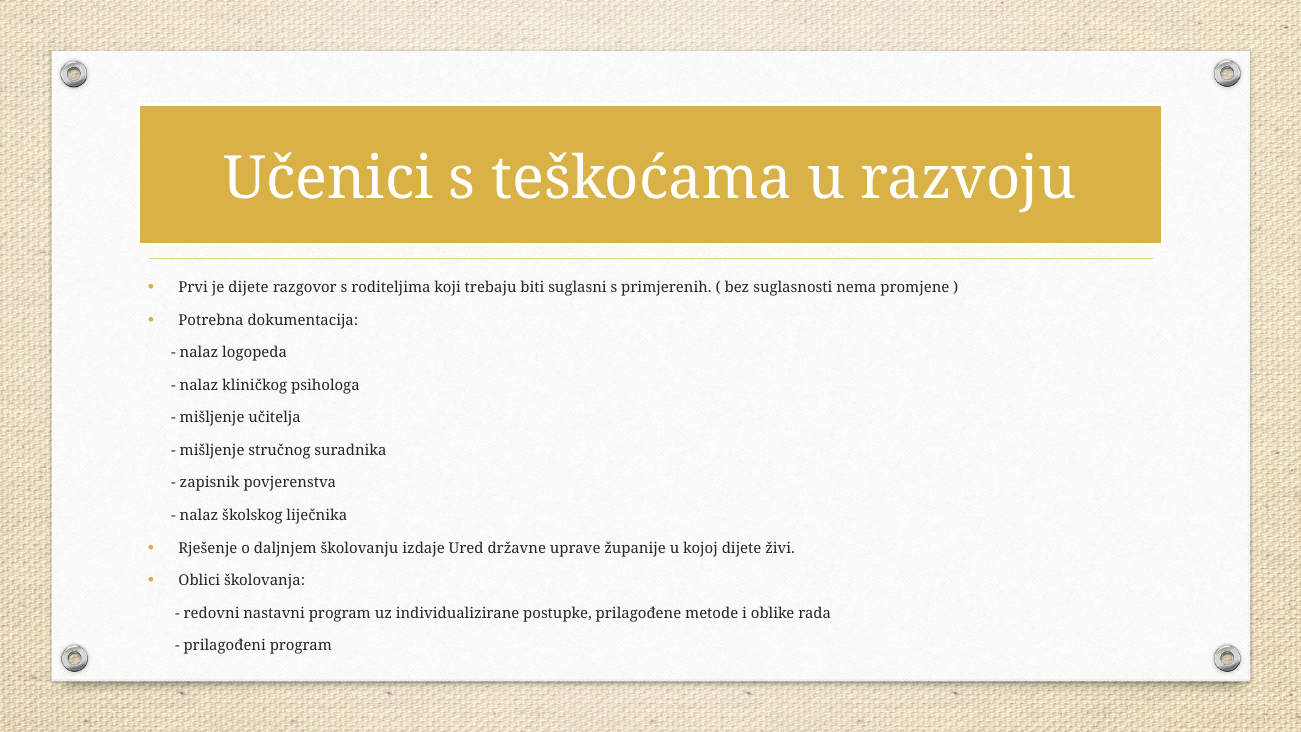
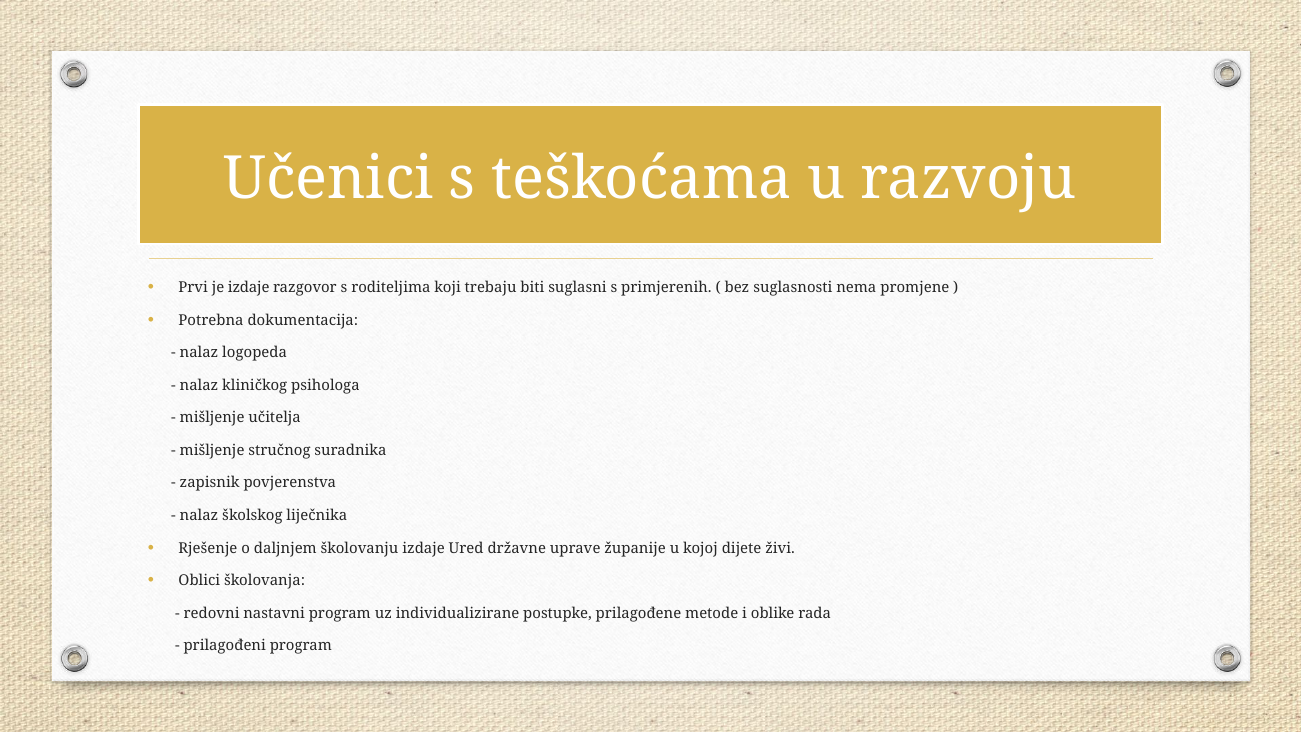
je dijete: dijete -> izdaje (249, 288)
